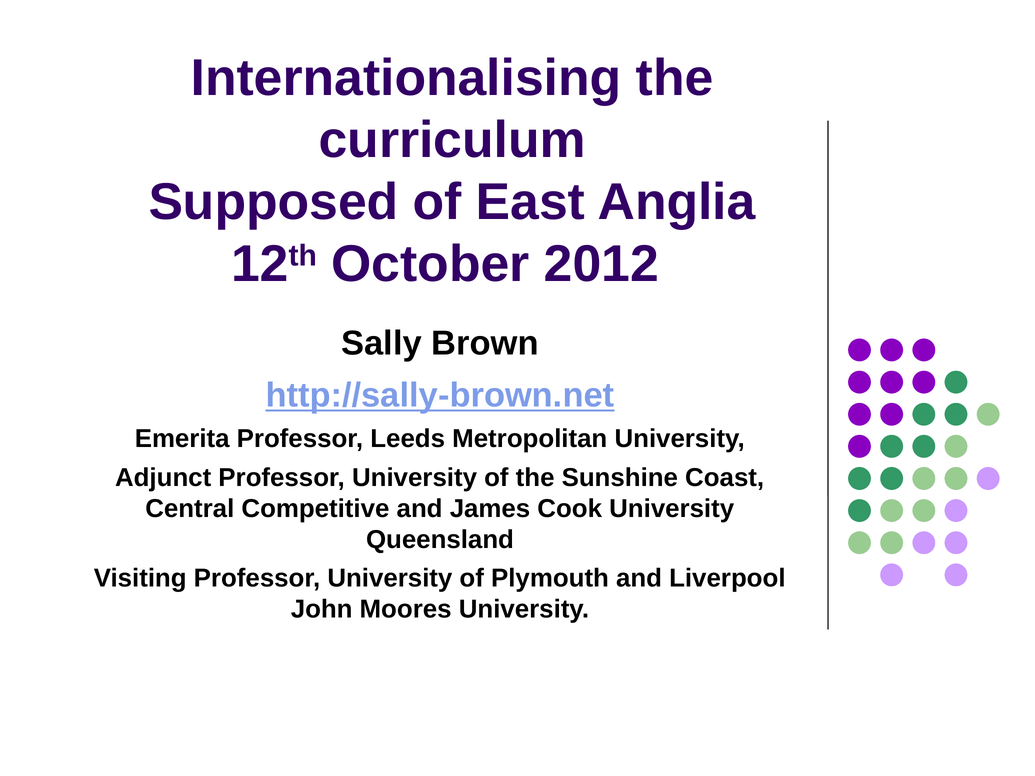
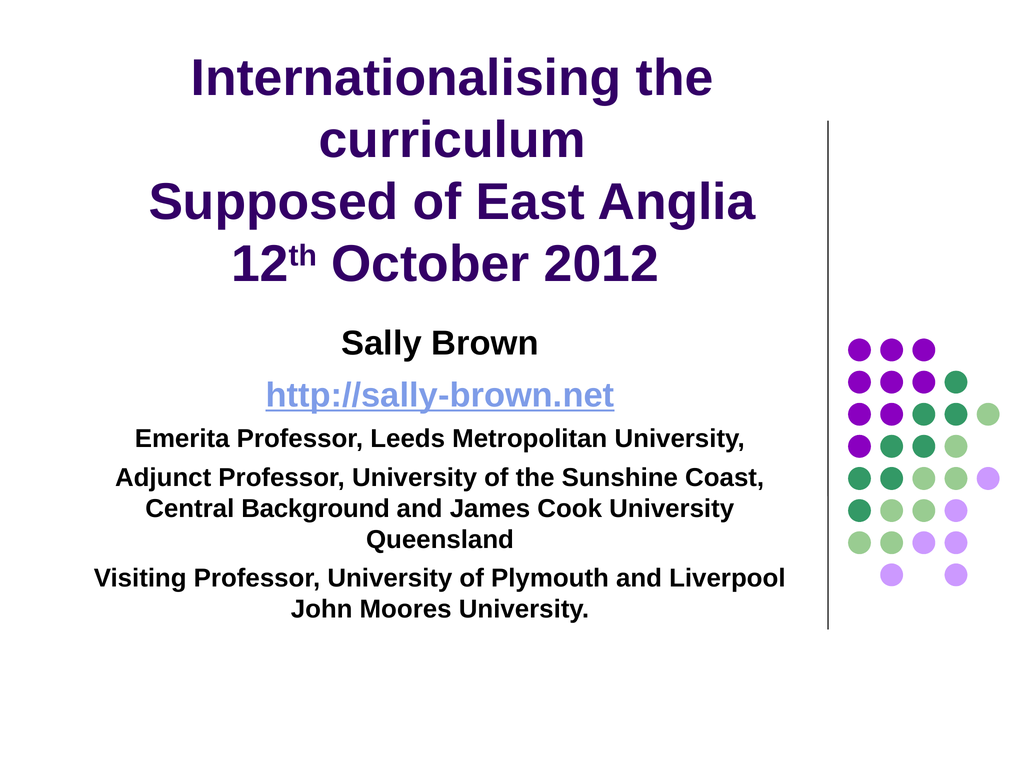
Competitive: Competitive -> Background (316, 509)
